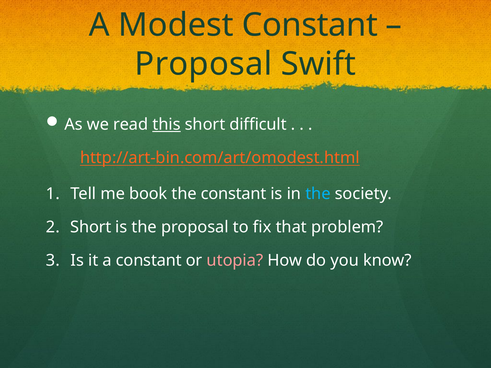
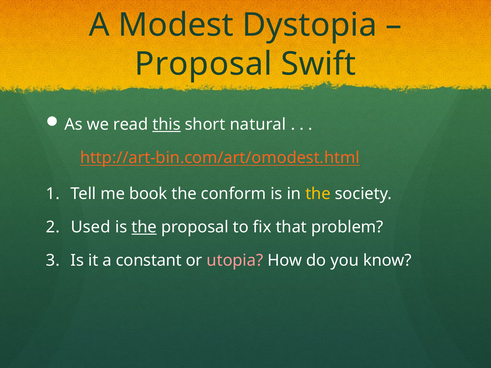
Modest Constant: Constant -> Dystopia (310, 25)
difficult: difficult -> natural (258, 125)
the constant: constant -> conform (234, 194)
the colour: light blue -> yellow (318, 194)
Short: Short -> Used (91, 227)
the underline: none -> present (144, 227)
